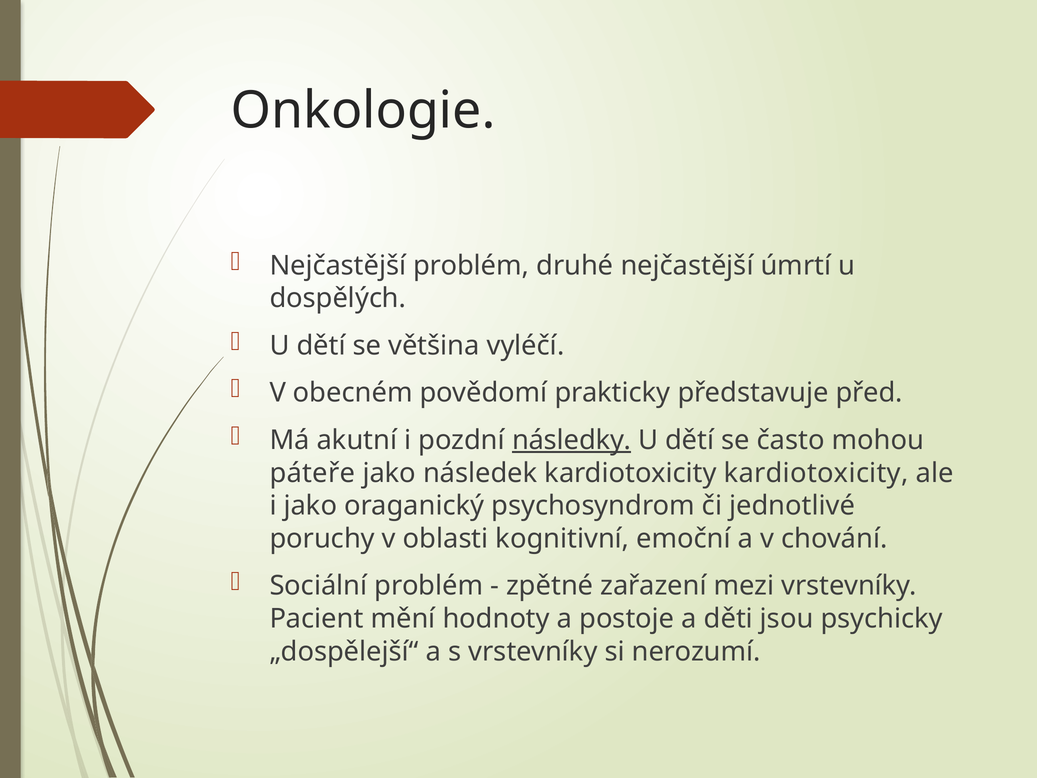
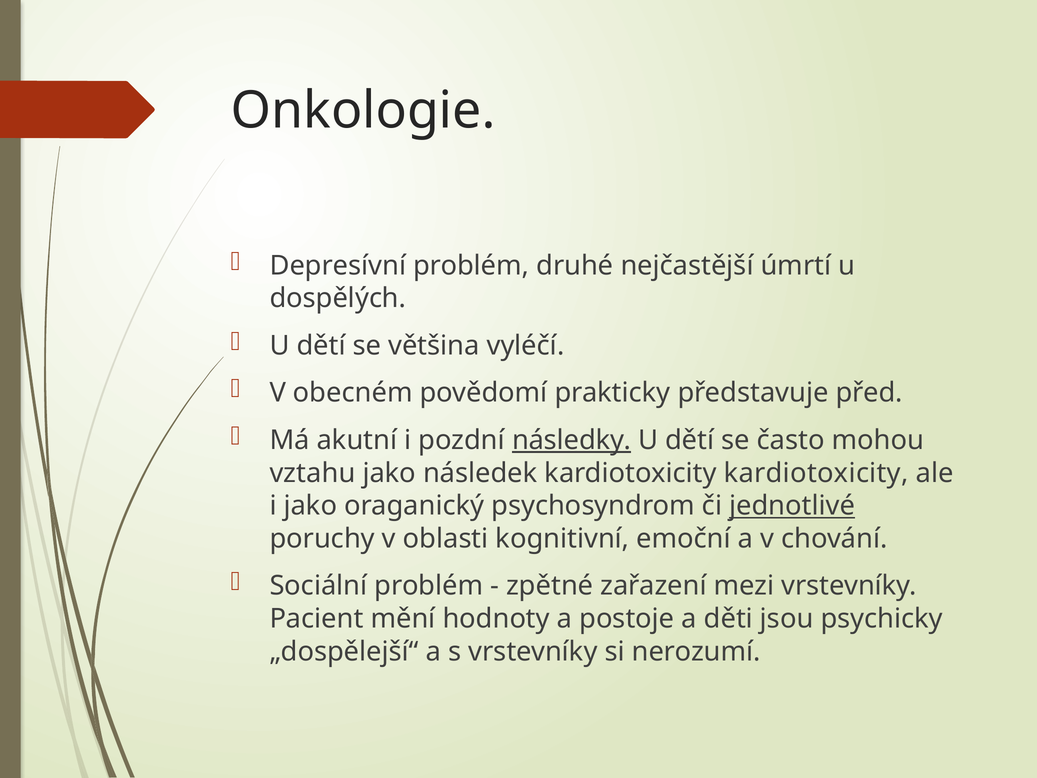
Nejčastější: Nejčastější -> Depresívní (338, 265)
páteře: páteře -> vztahu (313, 473)
jednotlivé underline: none -> present (792, 506)
